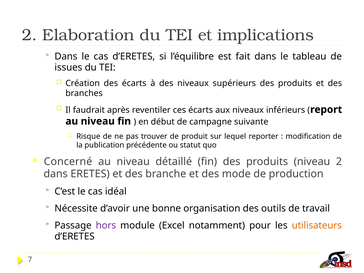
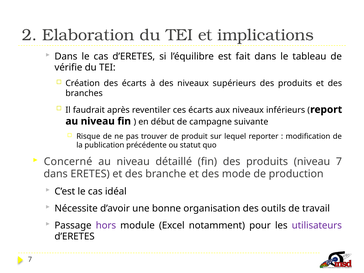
issues: issues -> vérifie (68, 67)
niveau 2: 2 -> 7 (339, 162)
utilisateurs colour: orange -> purple (317, 225)
